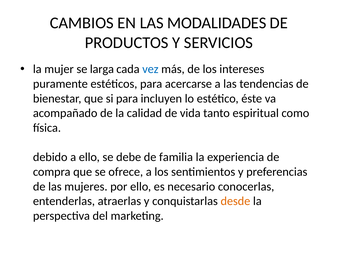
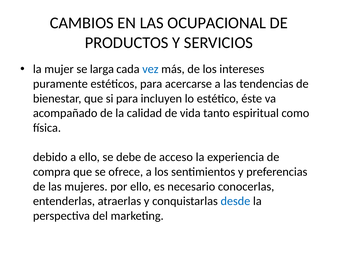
MODALIDADES: MODALIDADES -> OCUPACIONAL (217, 23)
familia: familia -> acceso (176, 157)
desde colour: orange -> blue (235, 201)
